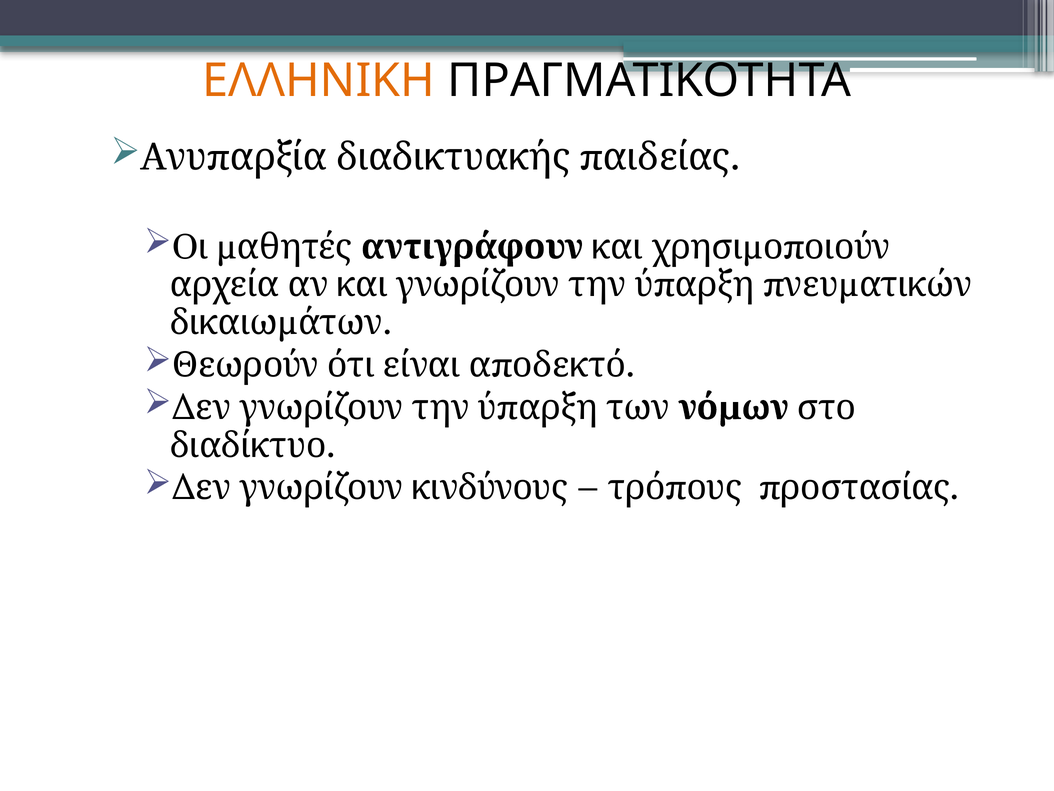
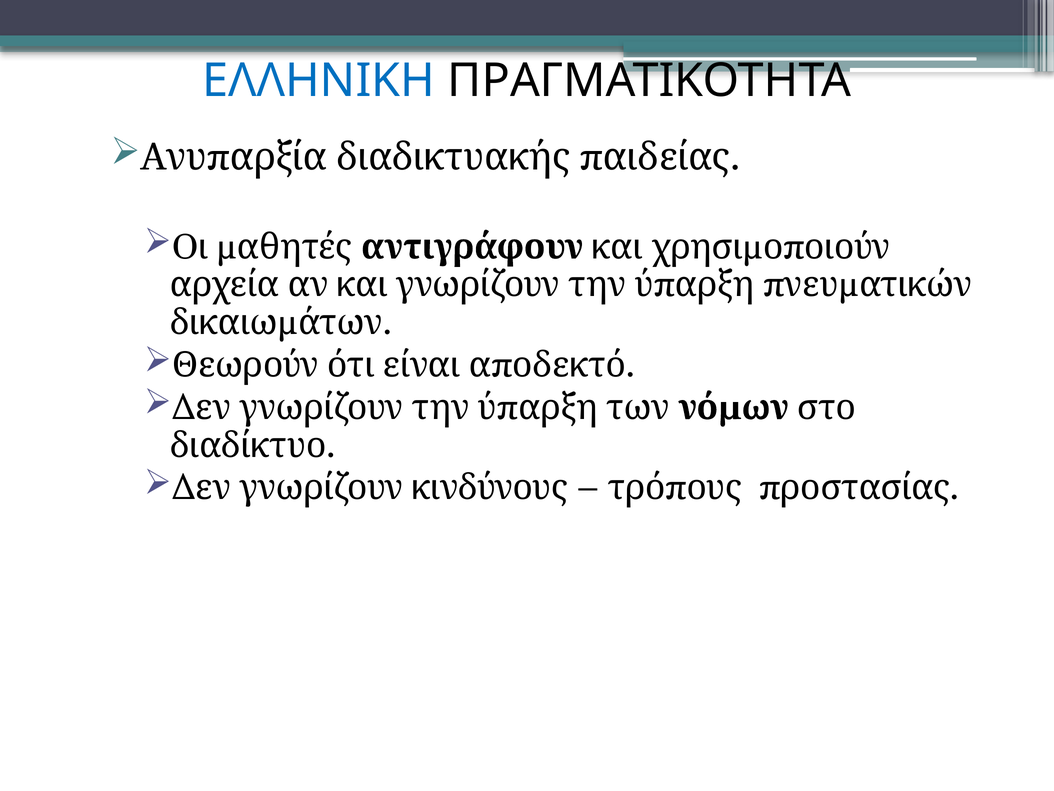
ΕΛΛΗΝΙΚΗ colour: orange -> blue (319, 81)
